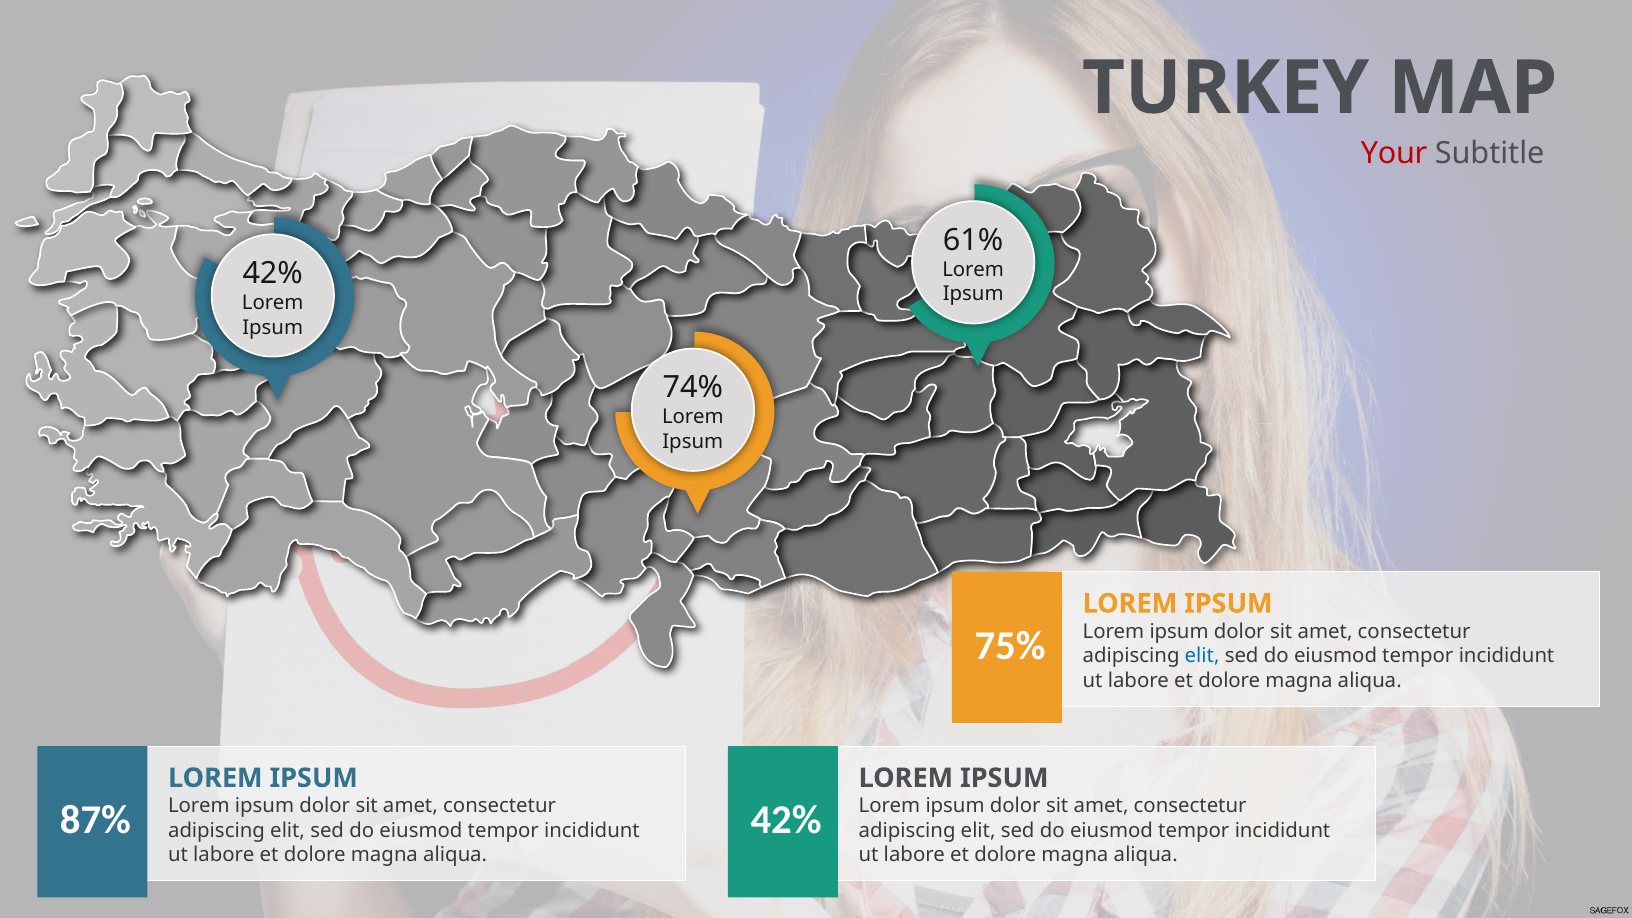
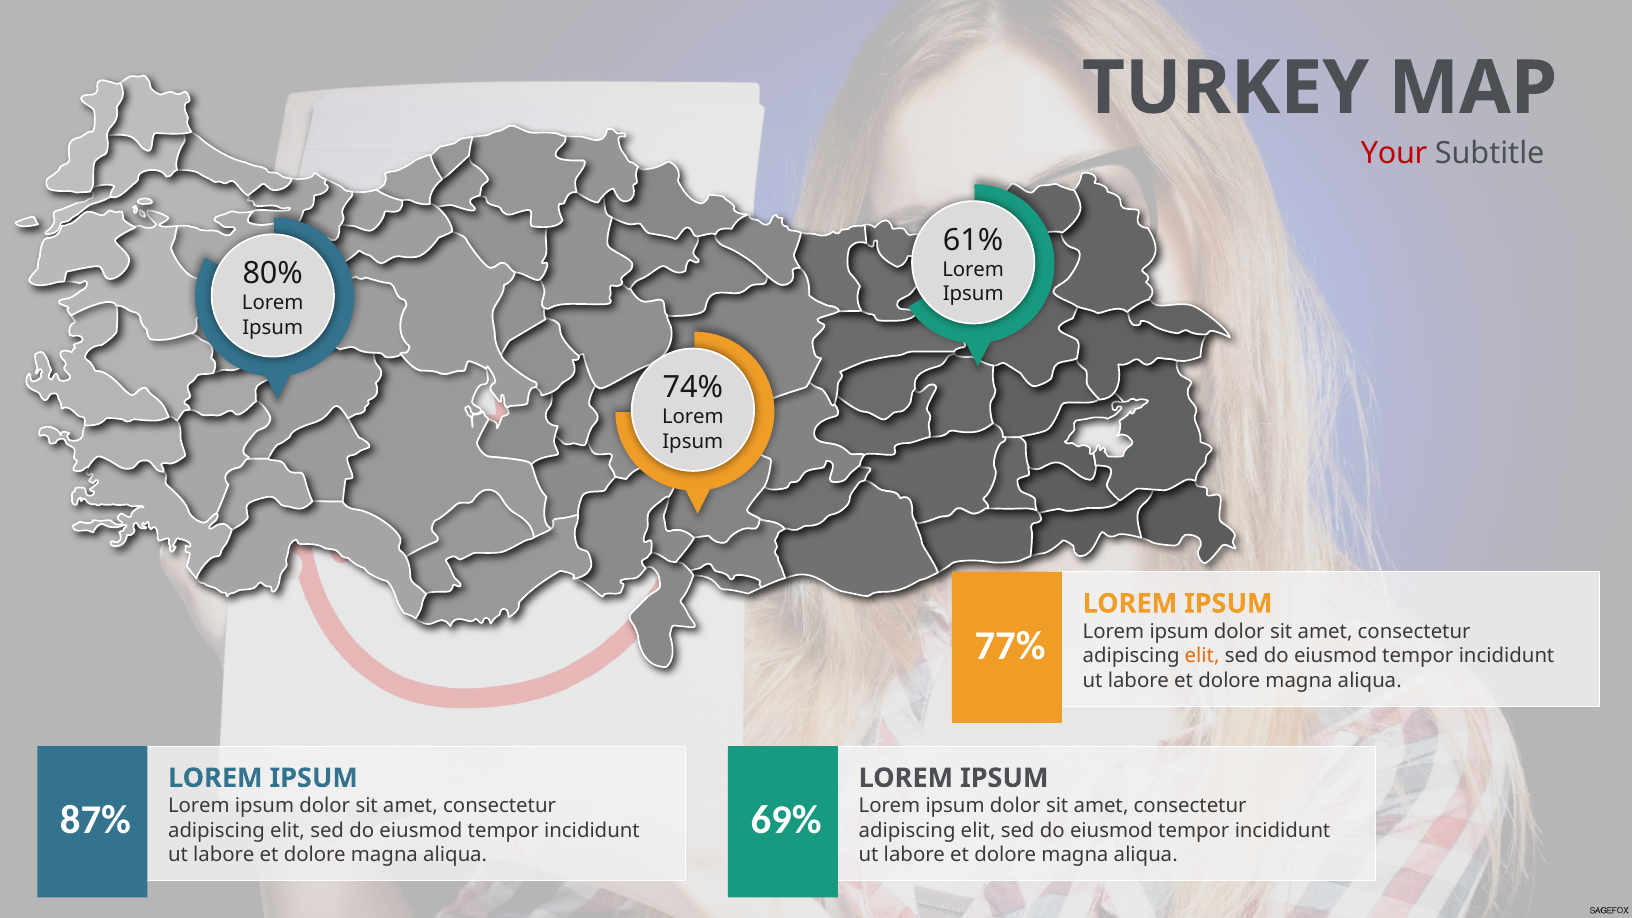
42%: 42% -> 80% (273, 273)
75%: 75% -> 77% (1010, 646)
elit colour: blue -> orange (1202, 656)
42%: 42% -> 69% (786, 820)
